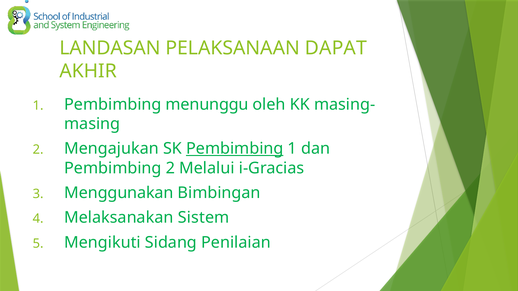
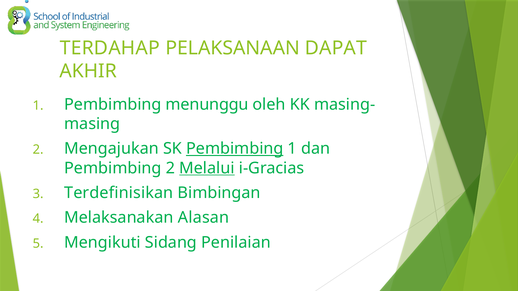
LANDASAN: LANDASAN -> TERDAHAP (110, 48)
Melalui underline: none -> present (207, 168)
Menggunakan: Menggunakan -> Terdefinisikan (119, 193)
Sistem: Sistem -> Alasan (204, 218)
